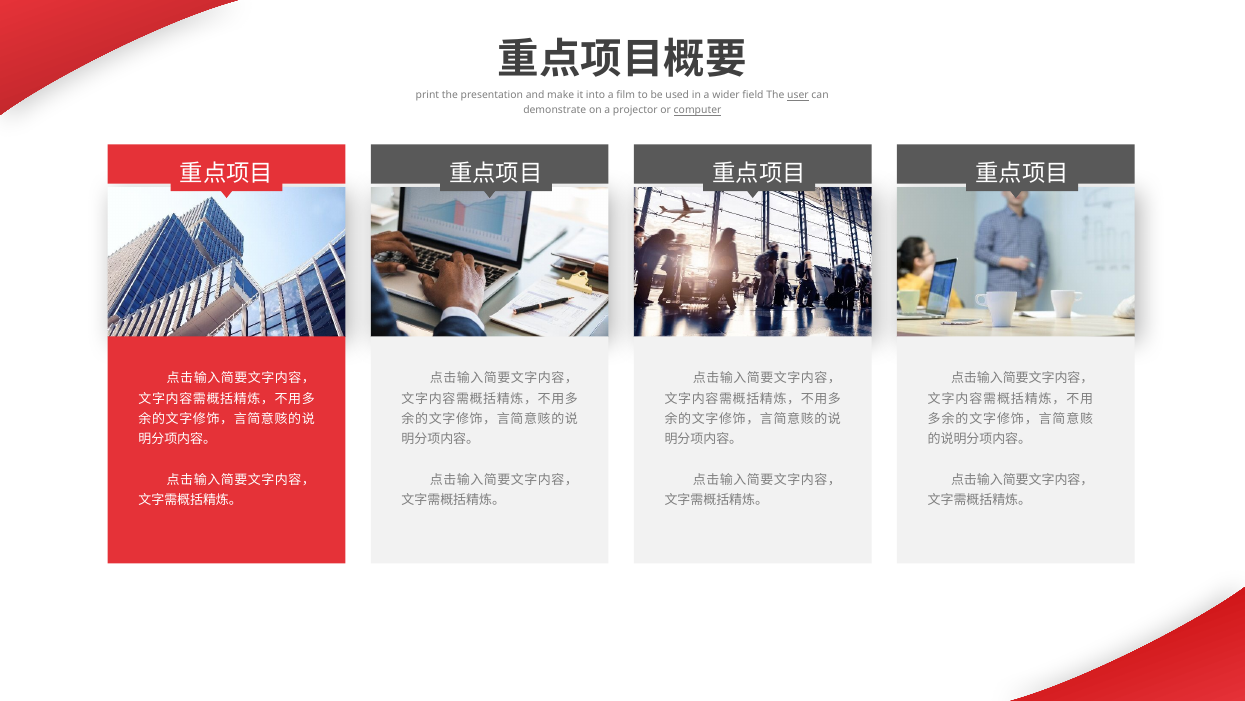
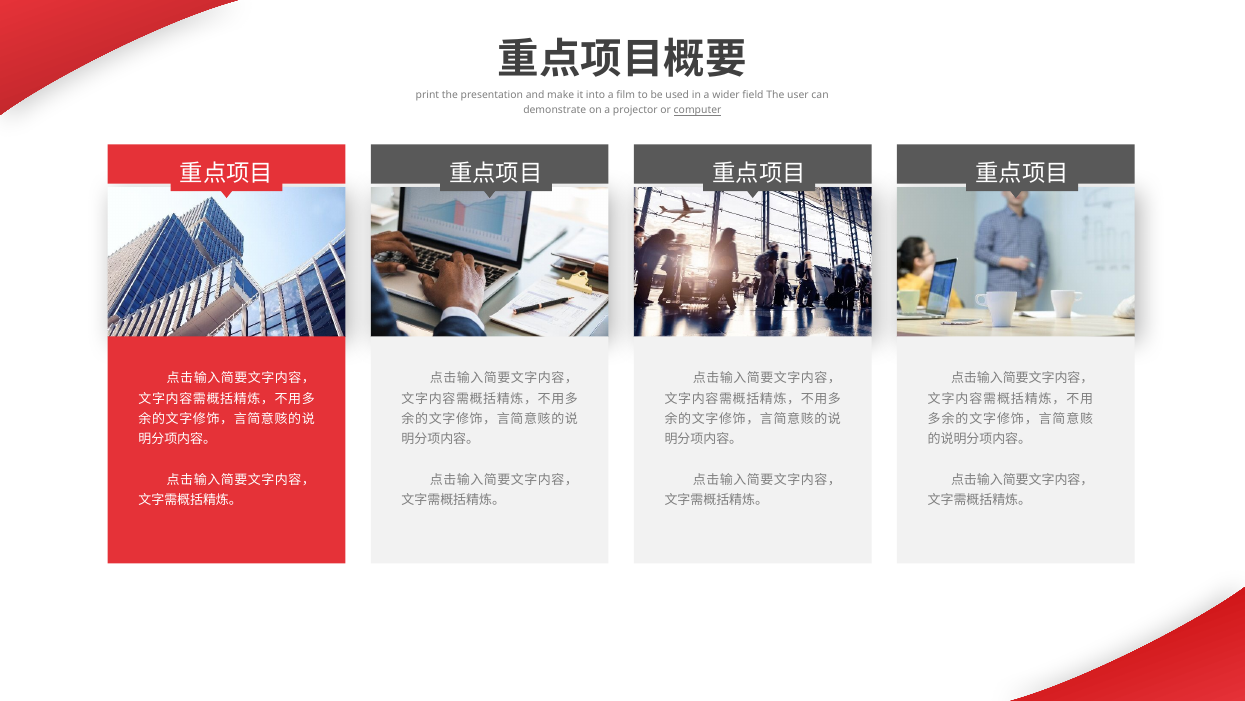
user underline: present -> none (798, 95)
